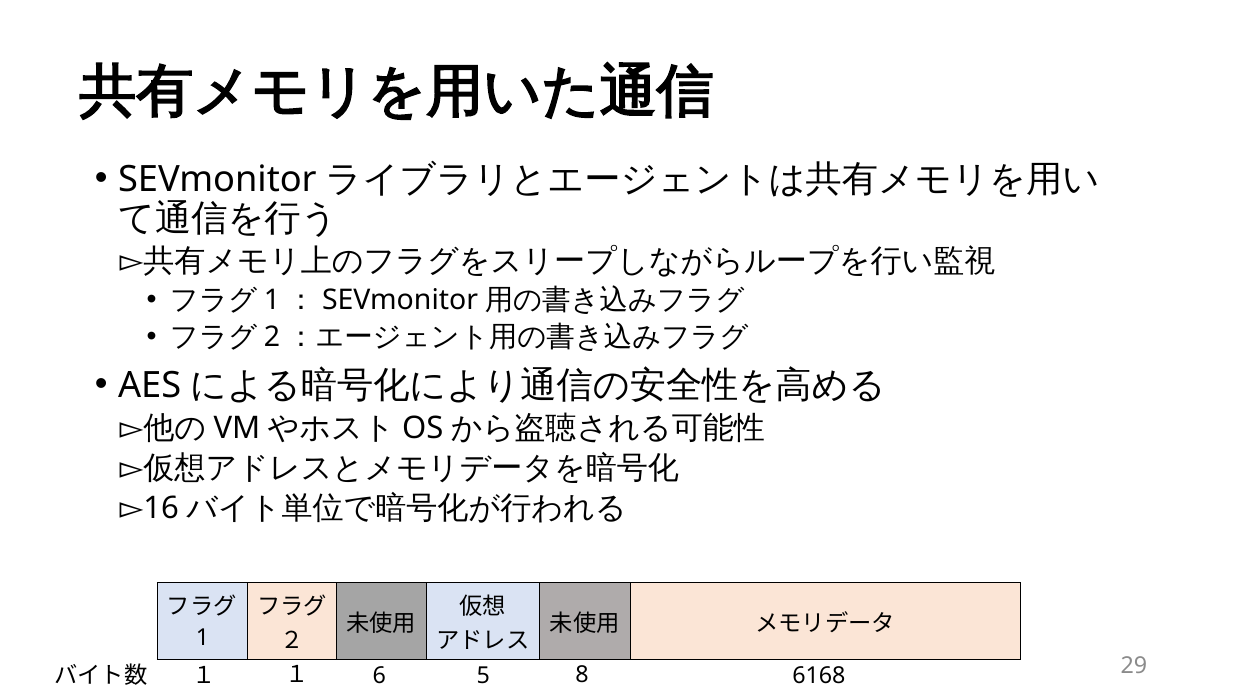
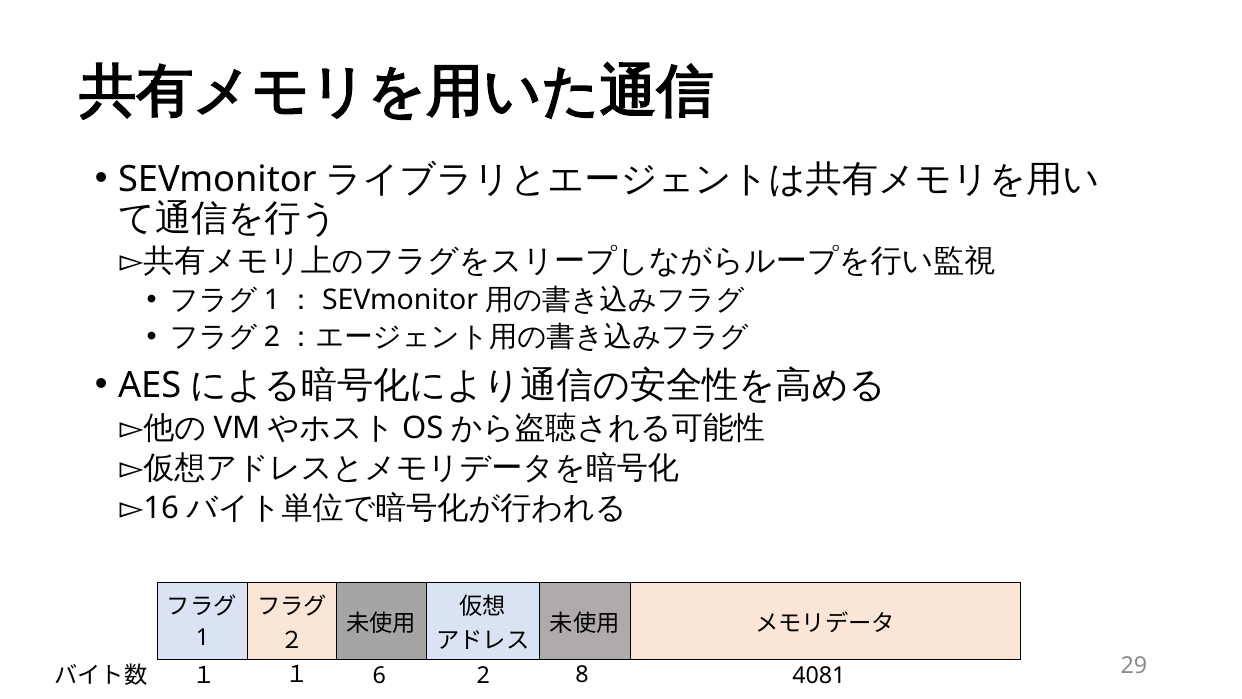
6 5: 5 -> 2 (483, 676)
6168: 6168 -> 4081 (819, 676)
